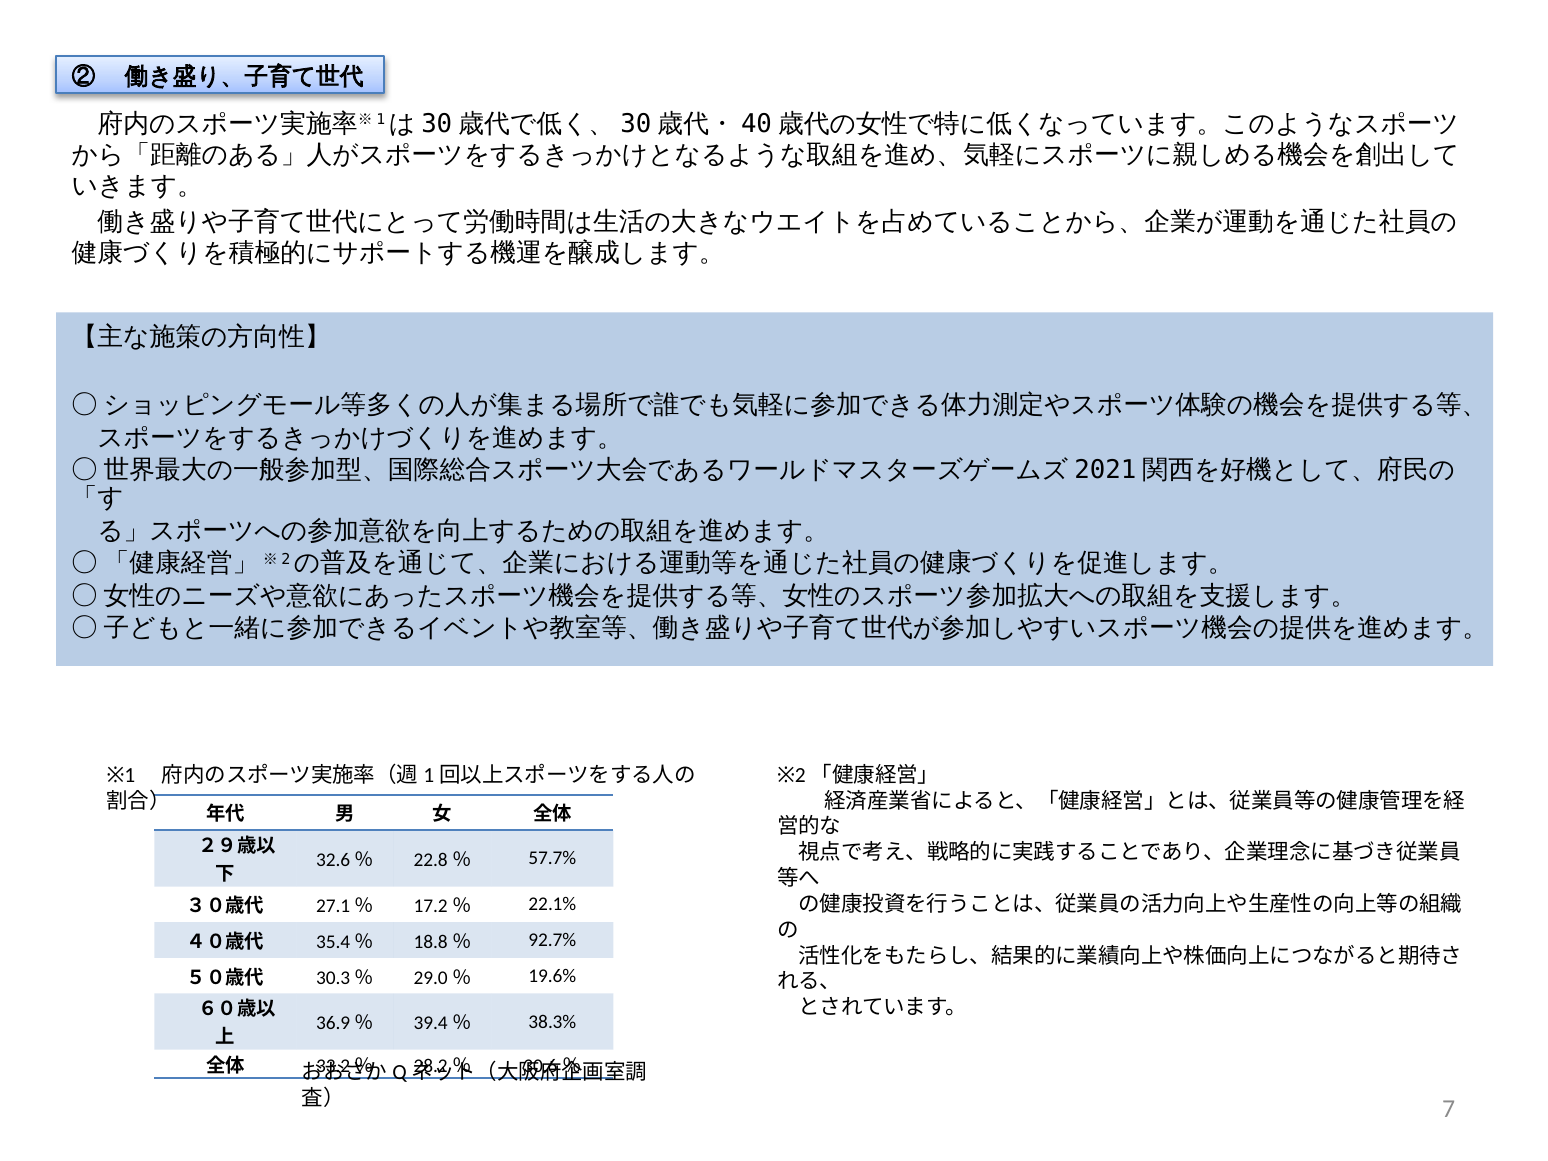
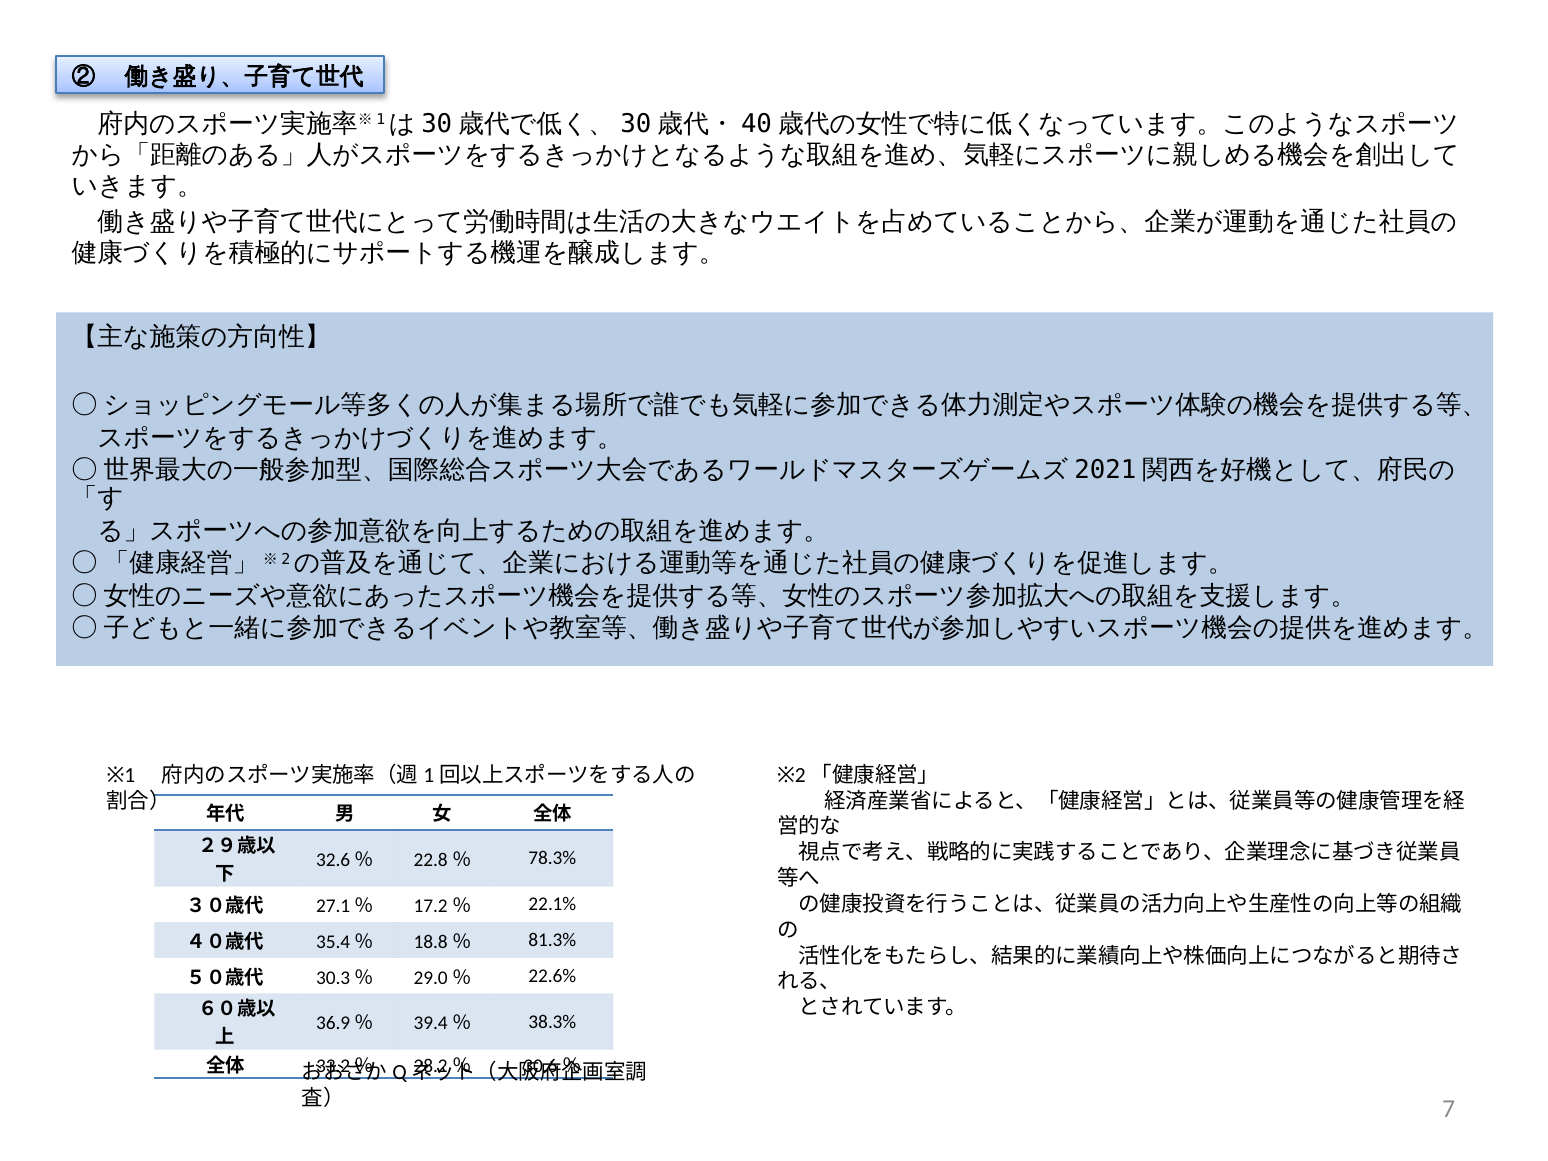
57.7%: 57.7% -> 78.3% (552, 859)
92.7%: 92.7% -> 81.3% (552, 940)
19.6%: 19.6% -> 22.6% (552, 976)
